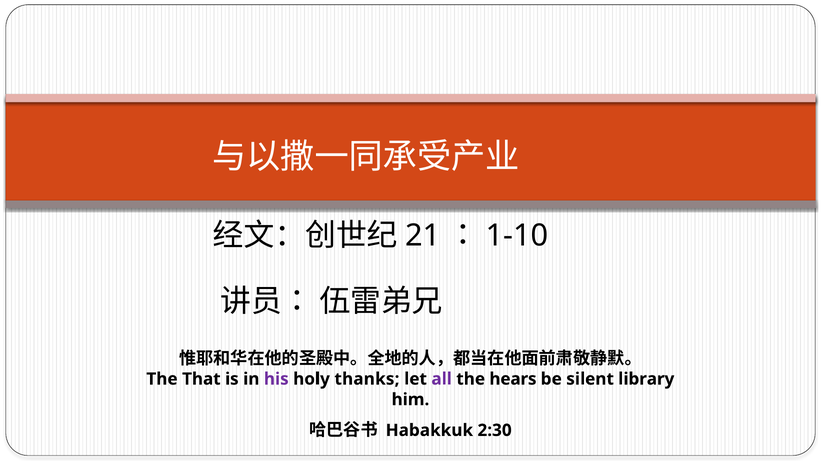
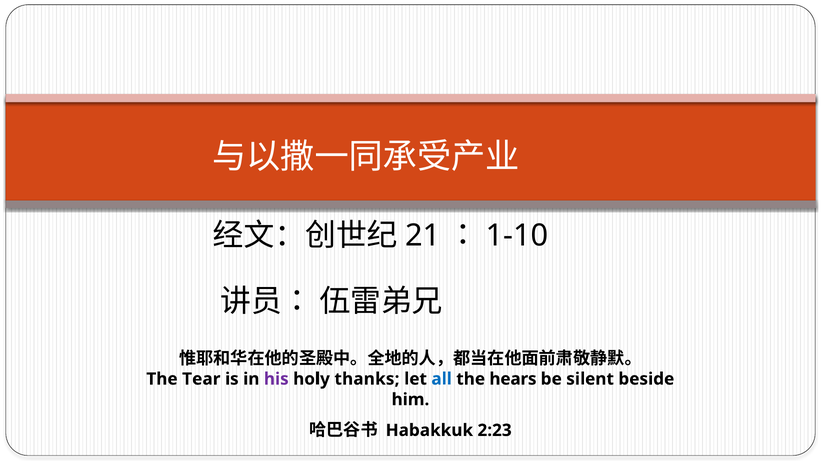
That: That -> Tear (201, 379)
all colour: purple -> blue (442, 379)
library: library -> beside (646, 379)
2:30: 2:30 -> 2:23 (495, 430)
